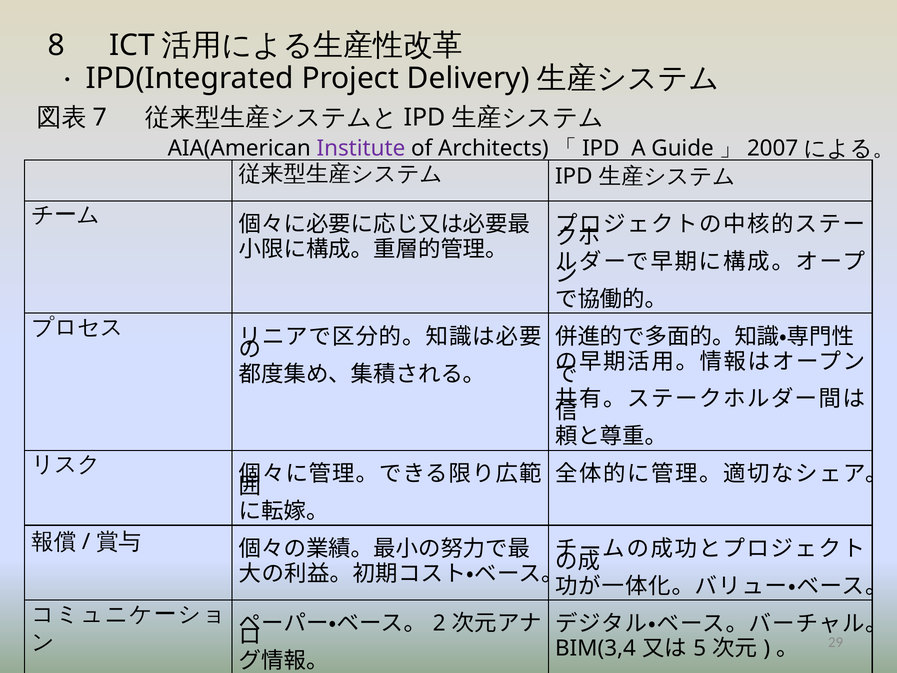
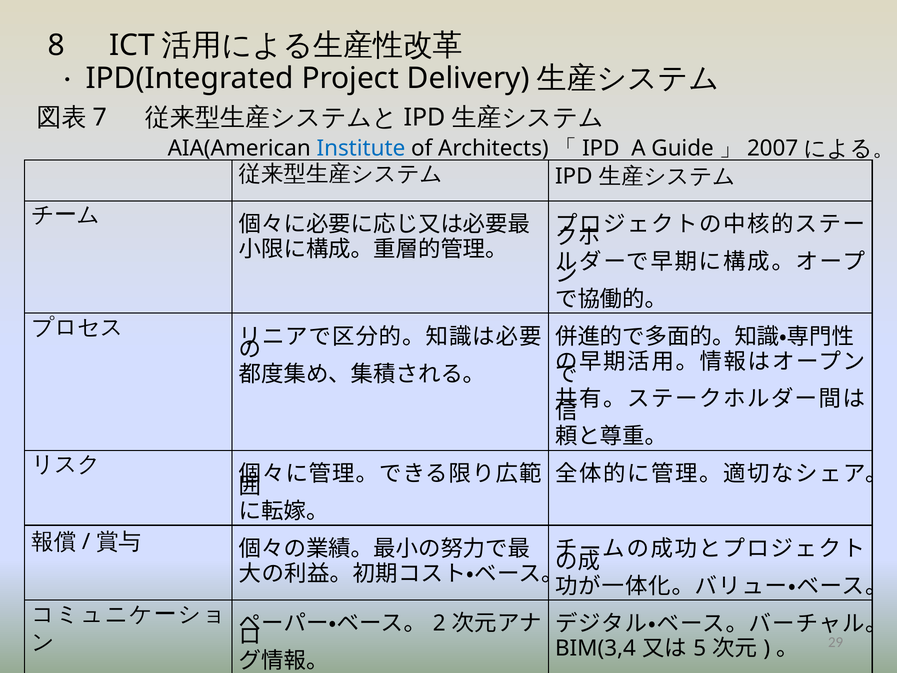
Institute colour: purple -> blue (361, 148)
